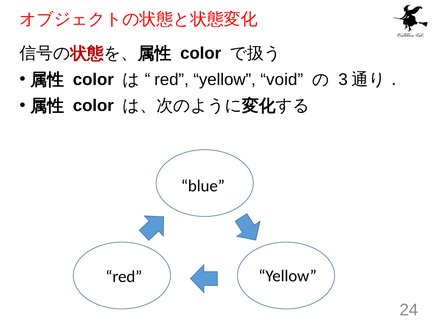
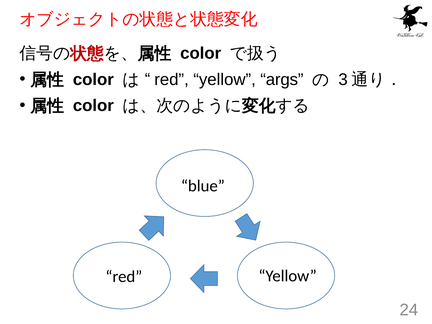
void: void -> args (282, 80)
